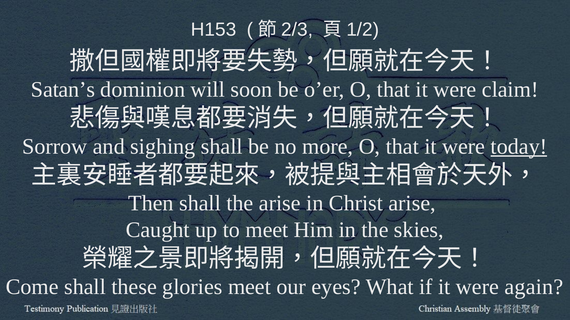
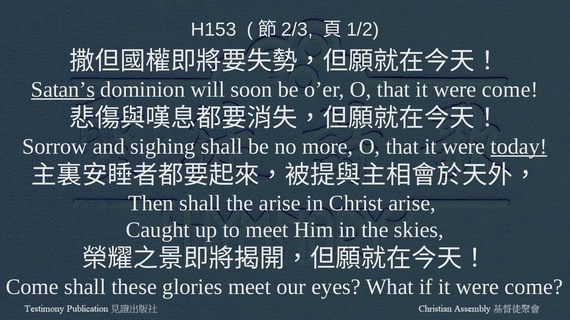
Satan’s underline: none -> present (63, 90)
that it were claim: claim -> come (510, 90)
if it were again: again -> come (534, 287)
